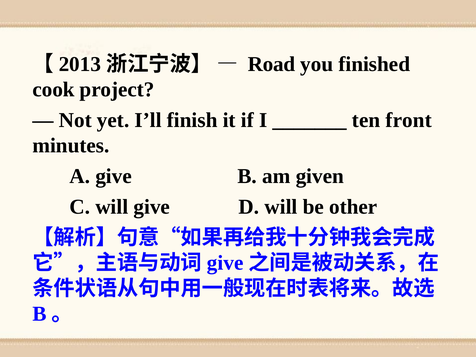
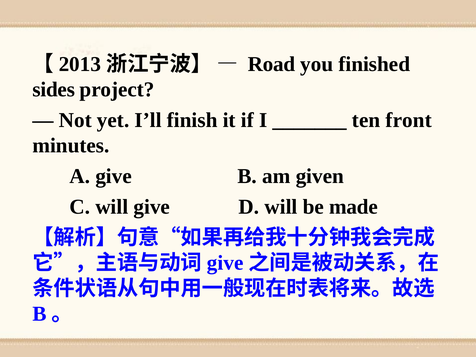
cook: cook -> sides (54, 89)
other: other -> made (353, 207)
